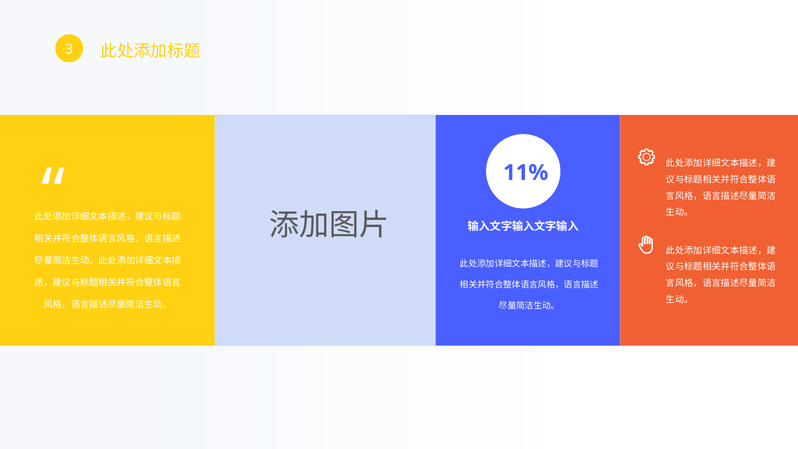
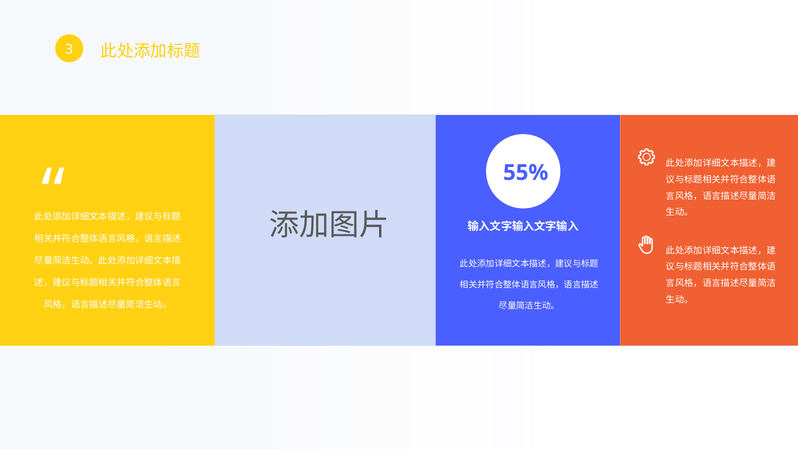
11%: 11% -> 55% (526, 173)
